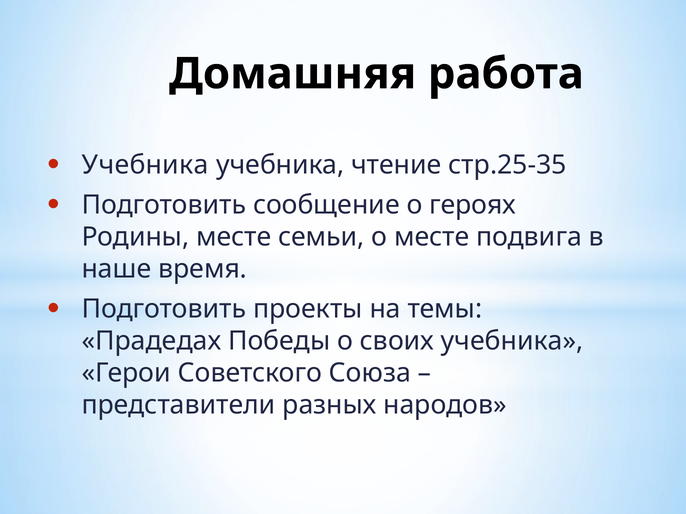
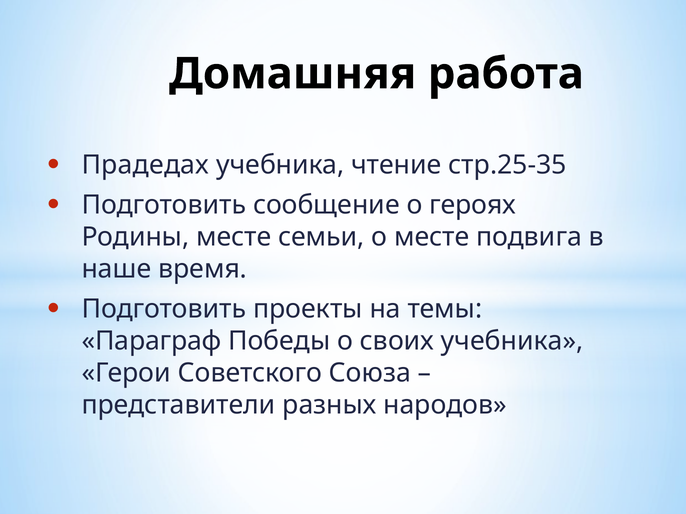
Учебника: Учебника -> Прадедах (145, 165)
Прадедах: Прадедах -> Параграф (152, 341)
